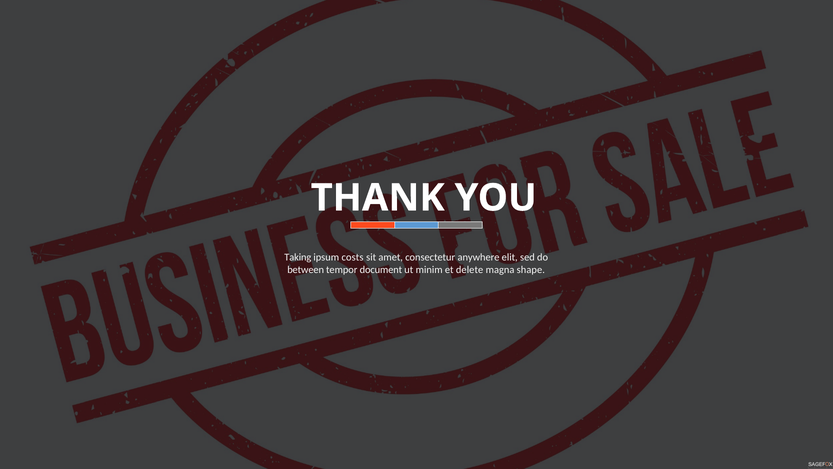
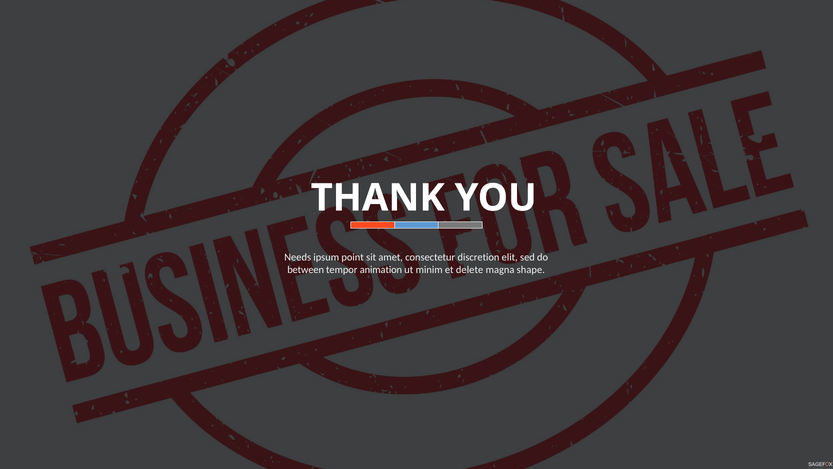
Taking: Taking -> Needs (298, 257)
costs: costs -> point (353, 257)
anywhere: anywhere -> discretion (478, 257)
document: document -> animation (381, 270)
